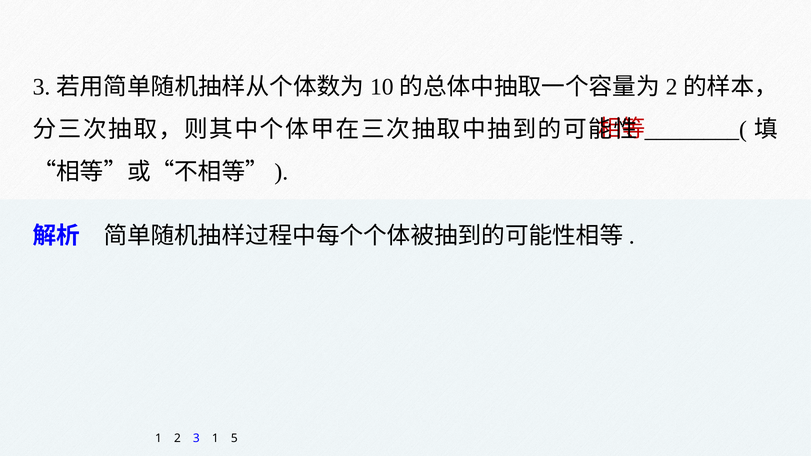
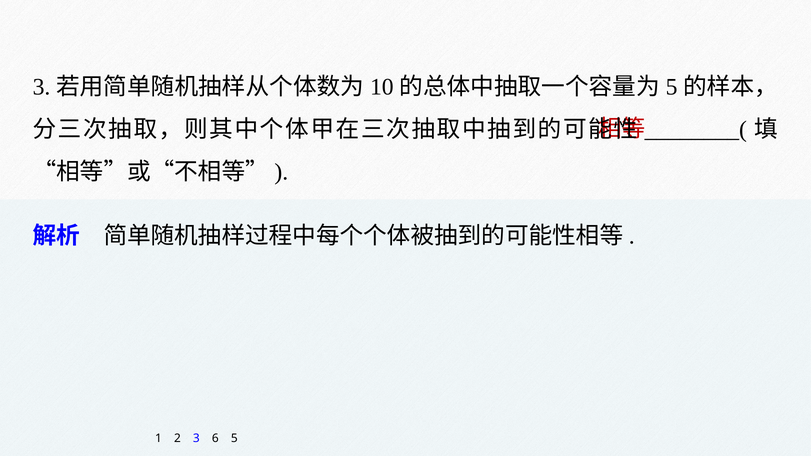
2: 2 -> 5 (672, 87)
3 1: 1 -> 6 (215, 438)
